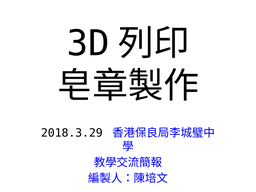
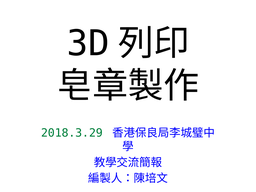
2018.3.29 colour: black -> green (72, 133)
